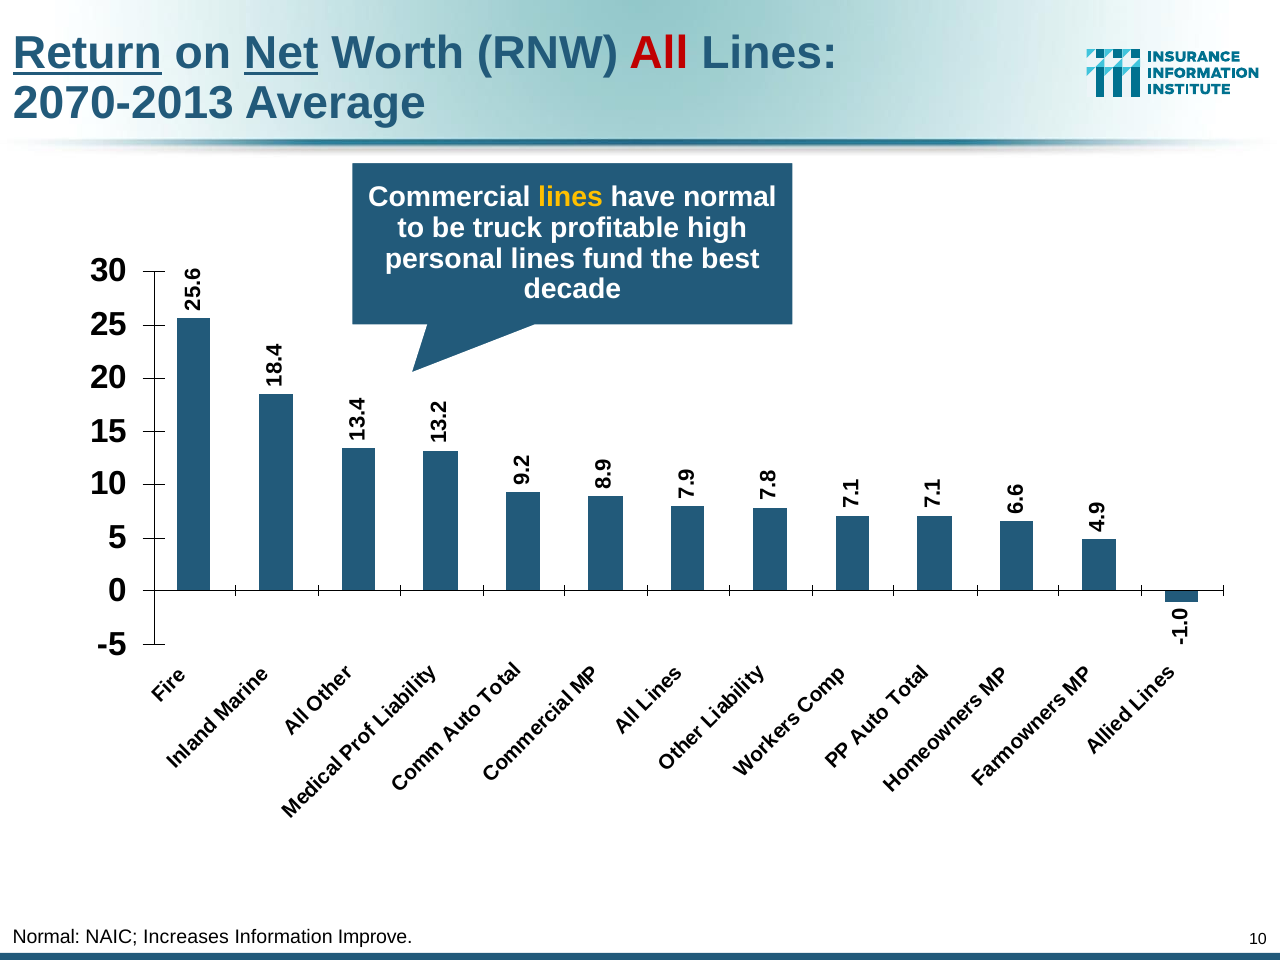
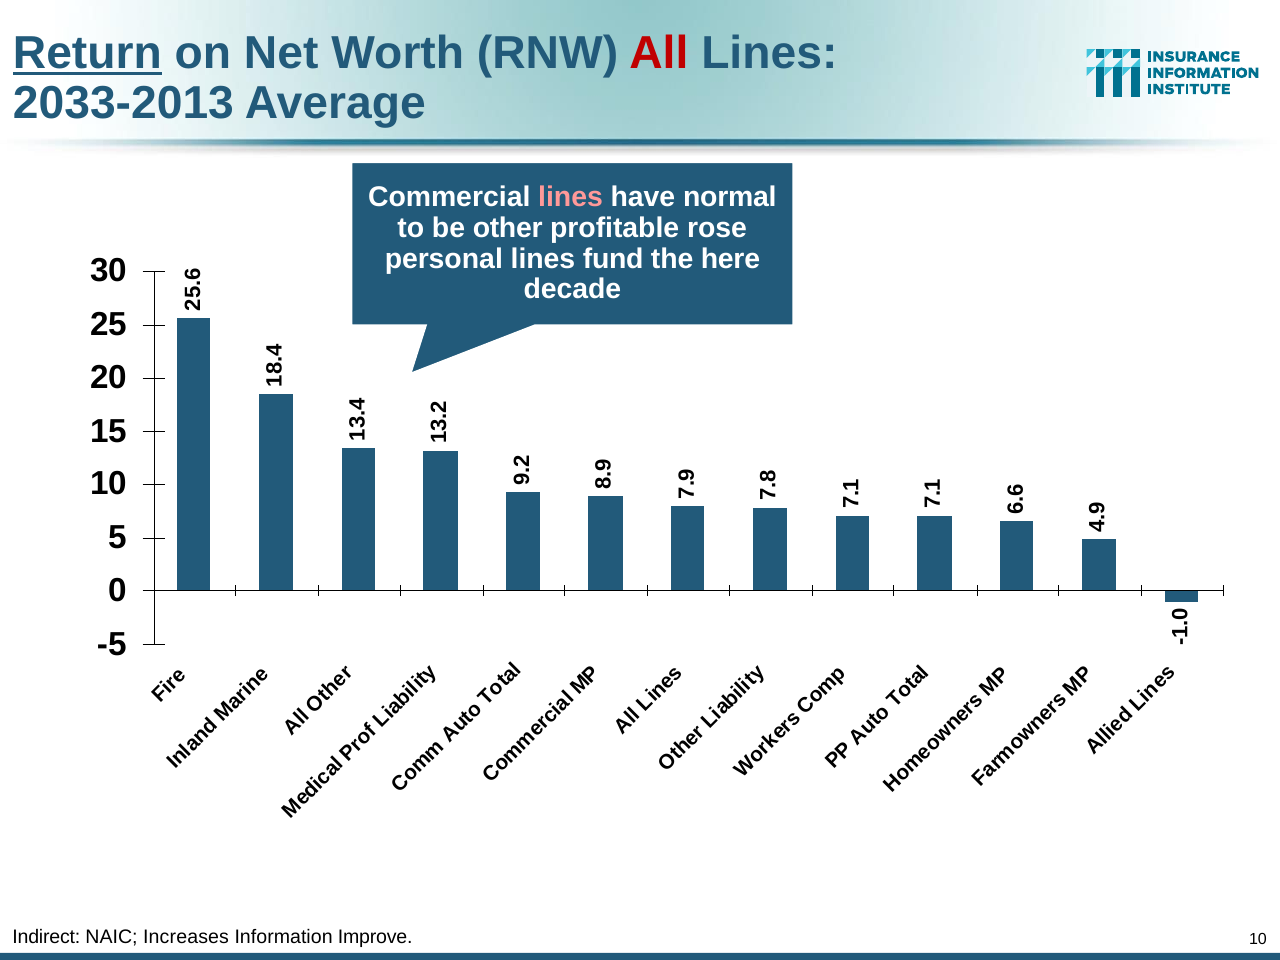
Net underline: present -> none (281, 53)
2070-2013: 2070-2013 -> 2033-2013 (123, 103)
lines colour: yellow -> pink (571, 197)
truck: truck -> other (508, 228)
high: high -> rose (717, 228)
best: best -> here (731, 259)
Normal: Normal -> Indirect (46, 937)
